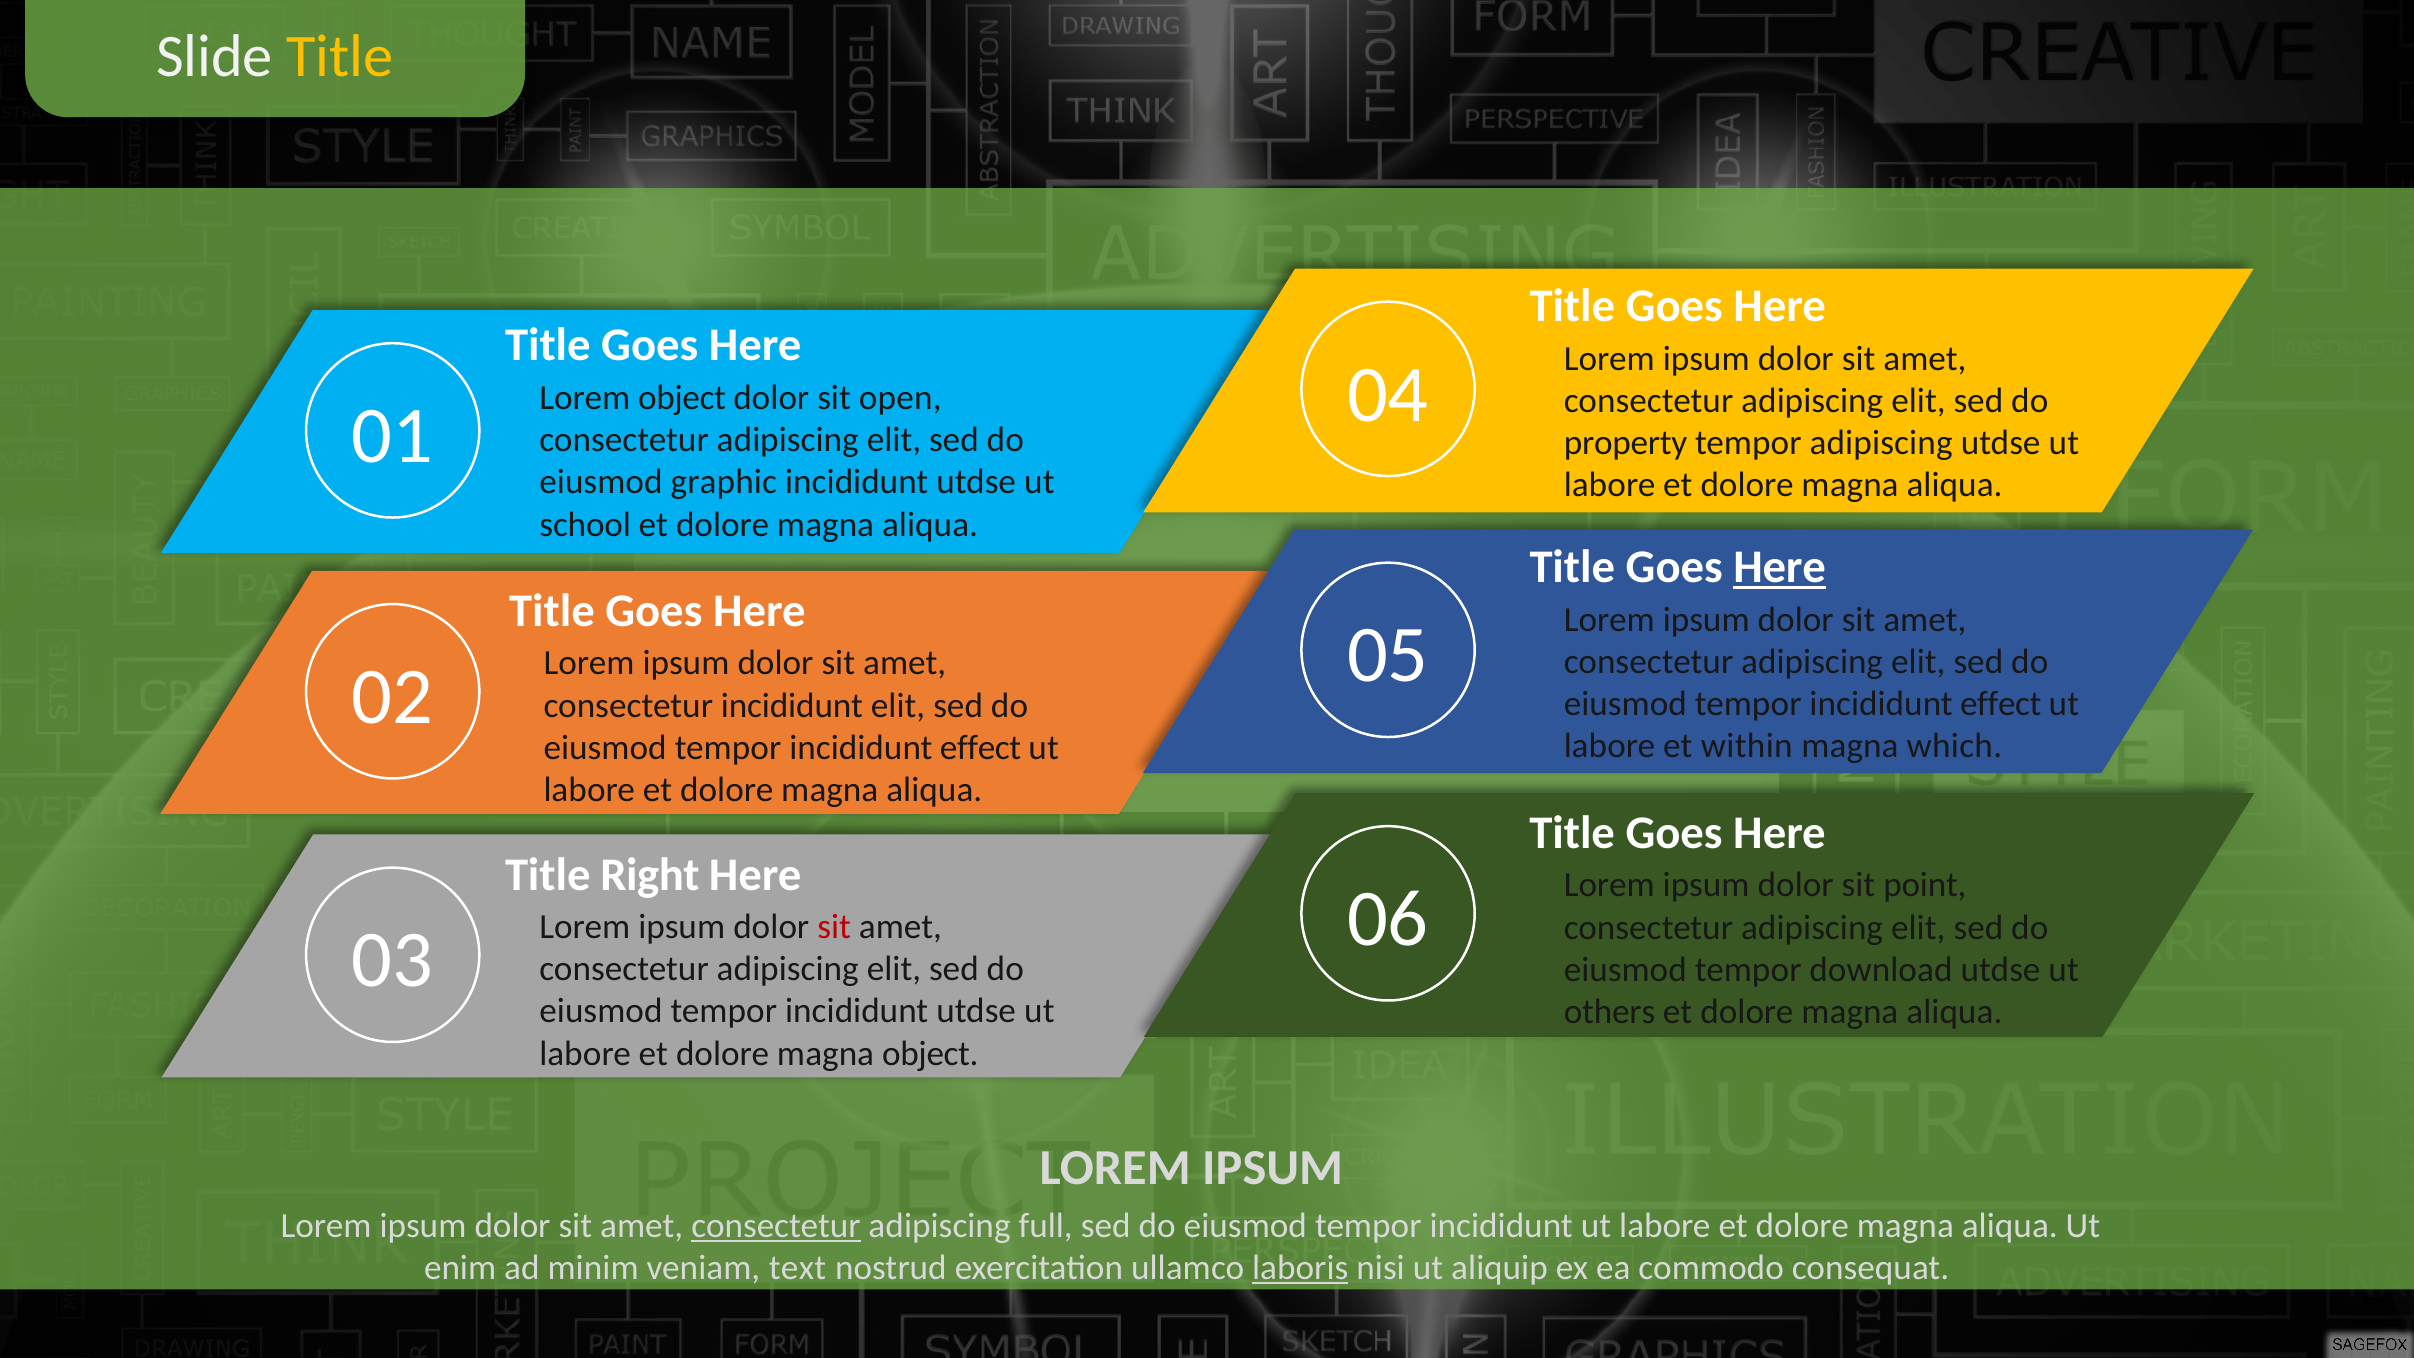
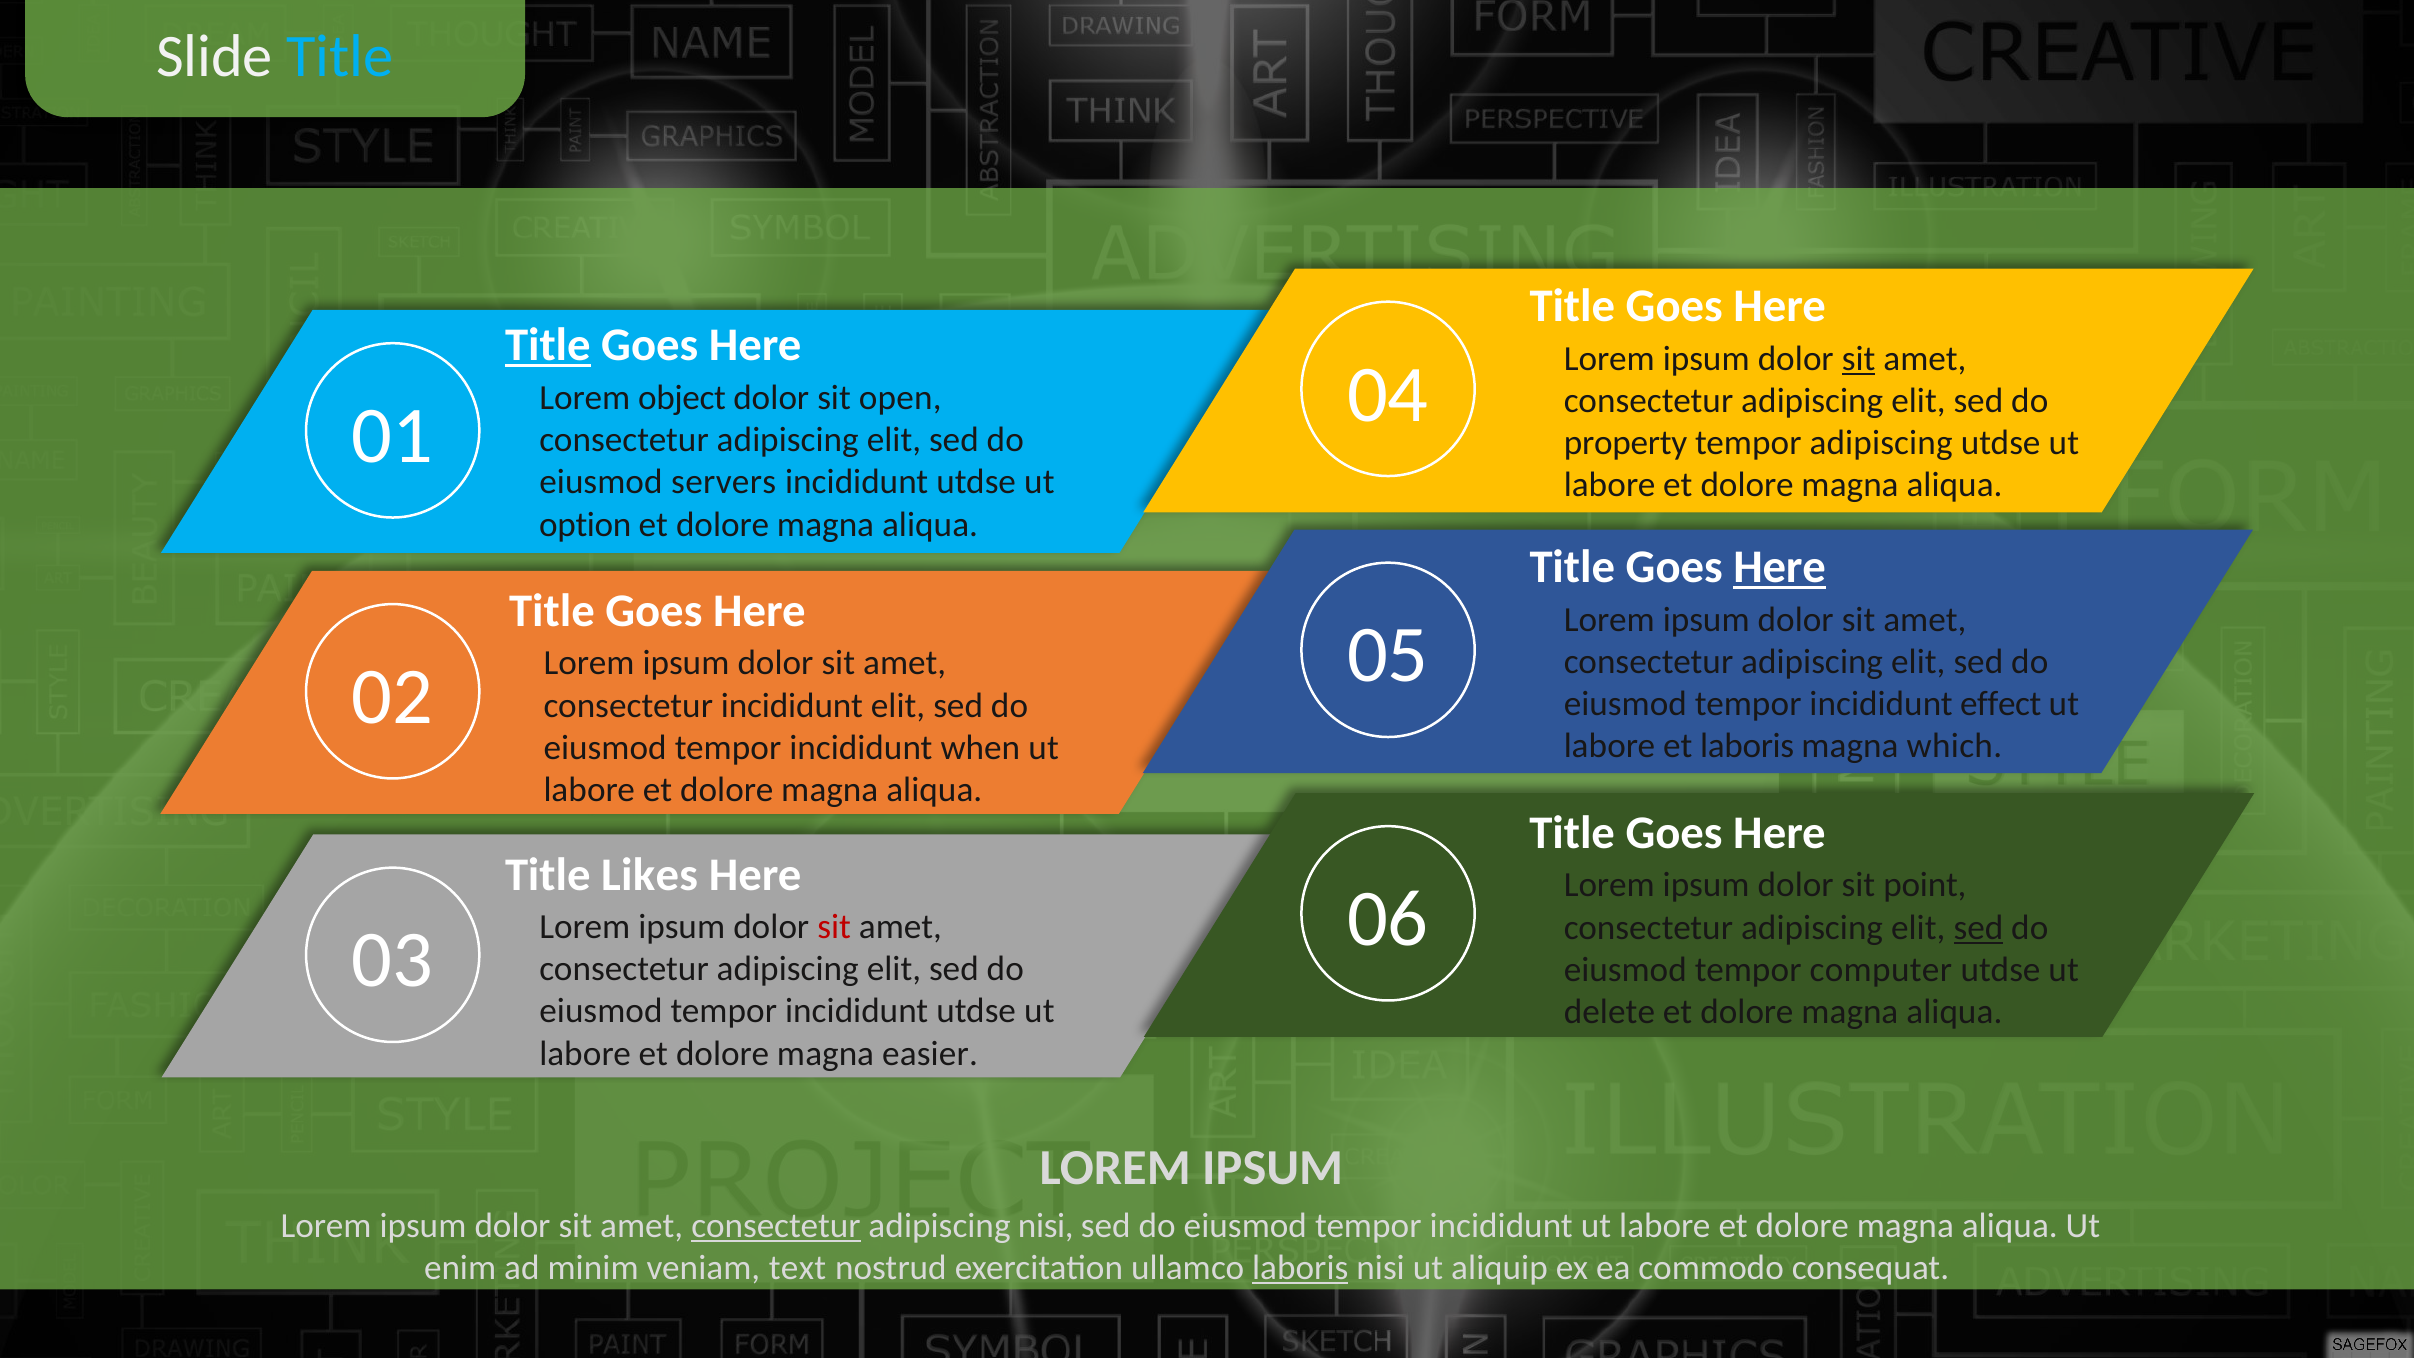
Title colour: yellow -> light blue (340, 57)
Title underline: none -> present (548, 346)
sit underline: none -> present (1859, 358)
graphic: graphic -> servers (724, 482)
school: school -> option (585, 524)
et within: within -> laboris (1747, 746)
effect: effect -> when (980, 748)
Right: Right -> Likes (650, 875)
sed underline: none -> present (1978, 927)
download: download -> computer (1881, 970)
others: others -> delete (1609, 1012)
magna object: object -> easier (930, 1053)
adipiscing full: full -> nisi (1046, 1225)
